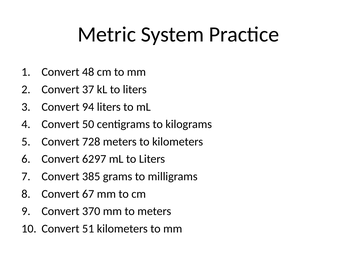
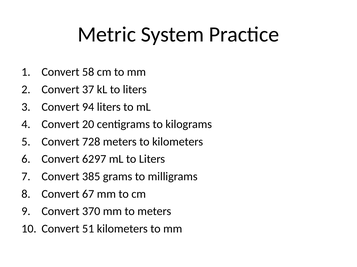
48: 48 -> 58 (88, 72)
50: 50 -> 20 (88, 125)
